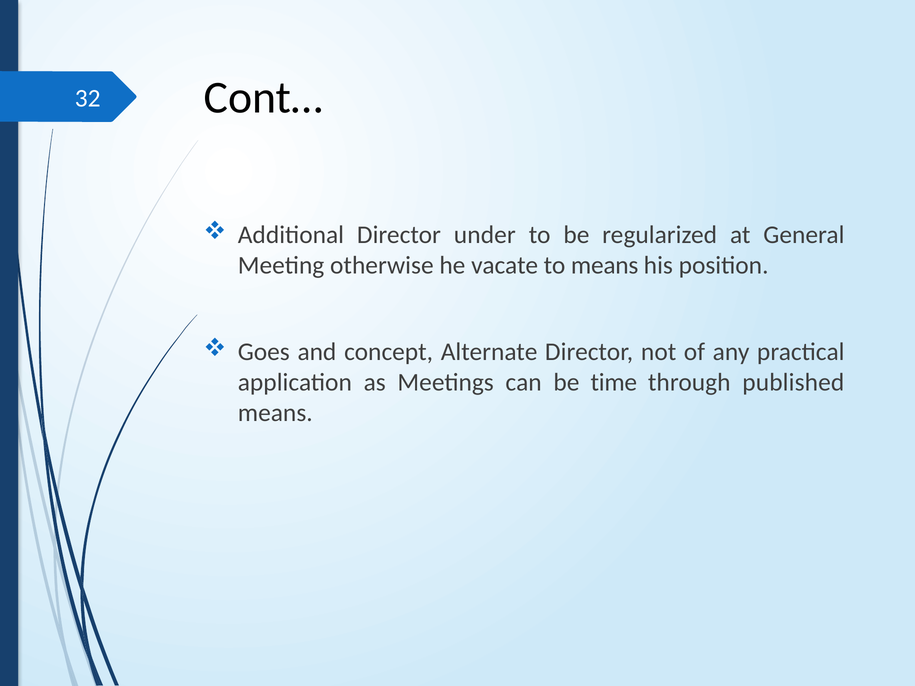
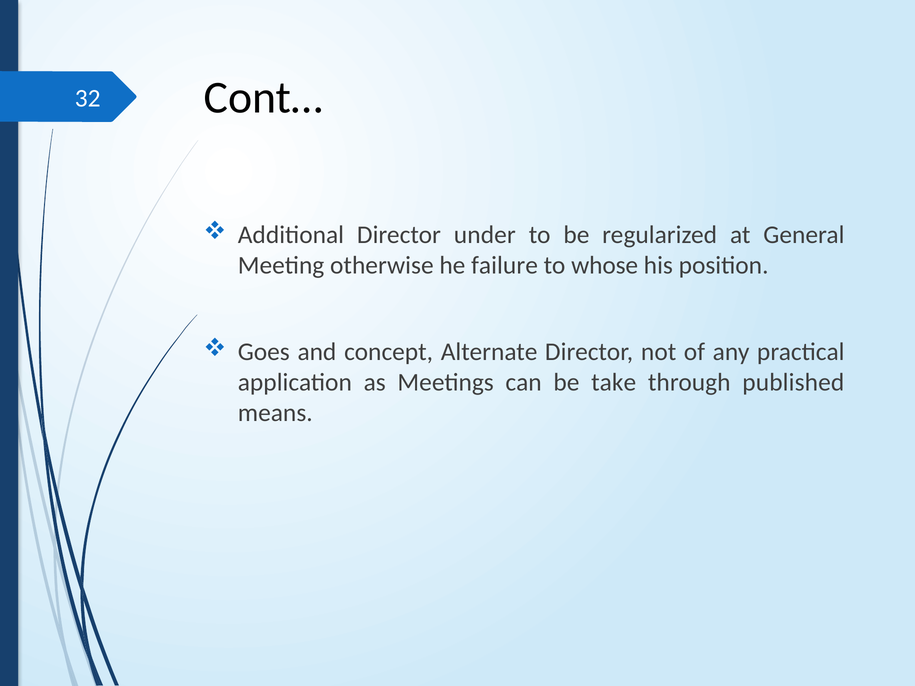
vacate: vacate -> failure (505, 266)
to means: means -> whose (605, 266)
time: time -> take (614, 383)
